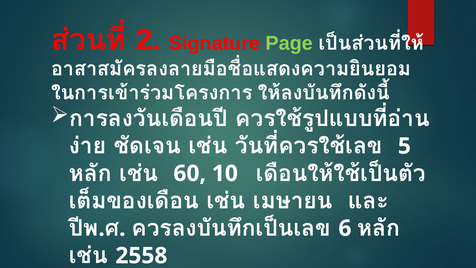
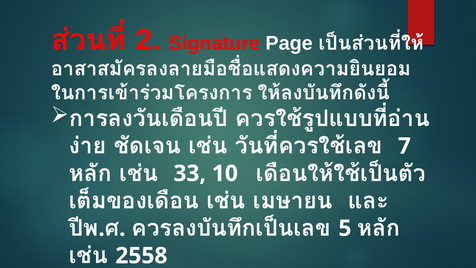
Page colour: light green -> white (289, 43)
5: 5 -> 7 (404, 146)
60: 60 -> 33 (190, 173)
6: 6 -> 5 (345, 228)
